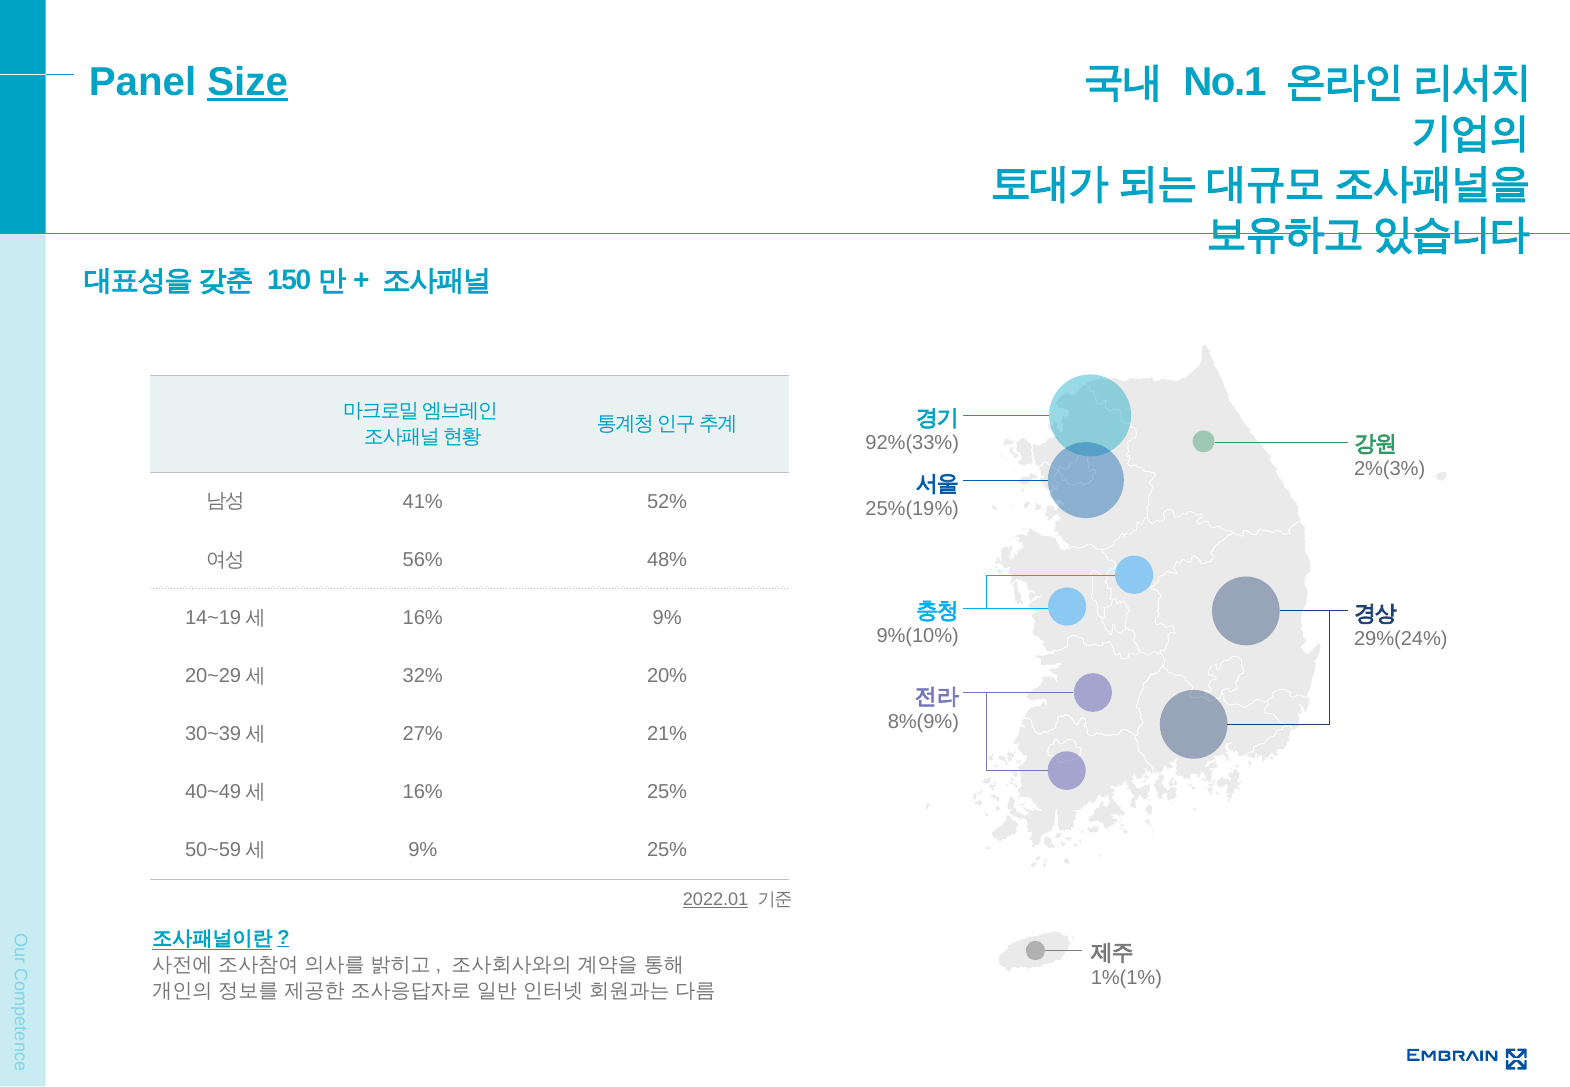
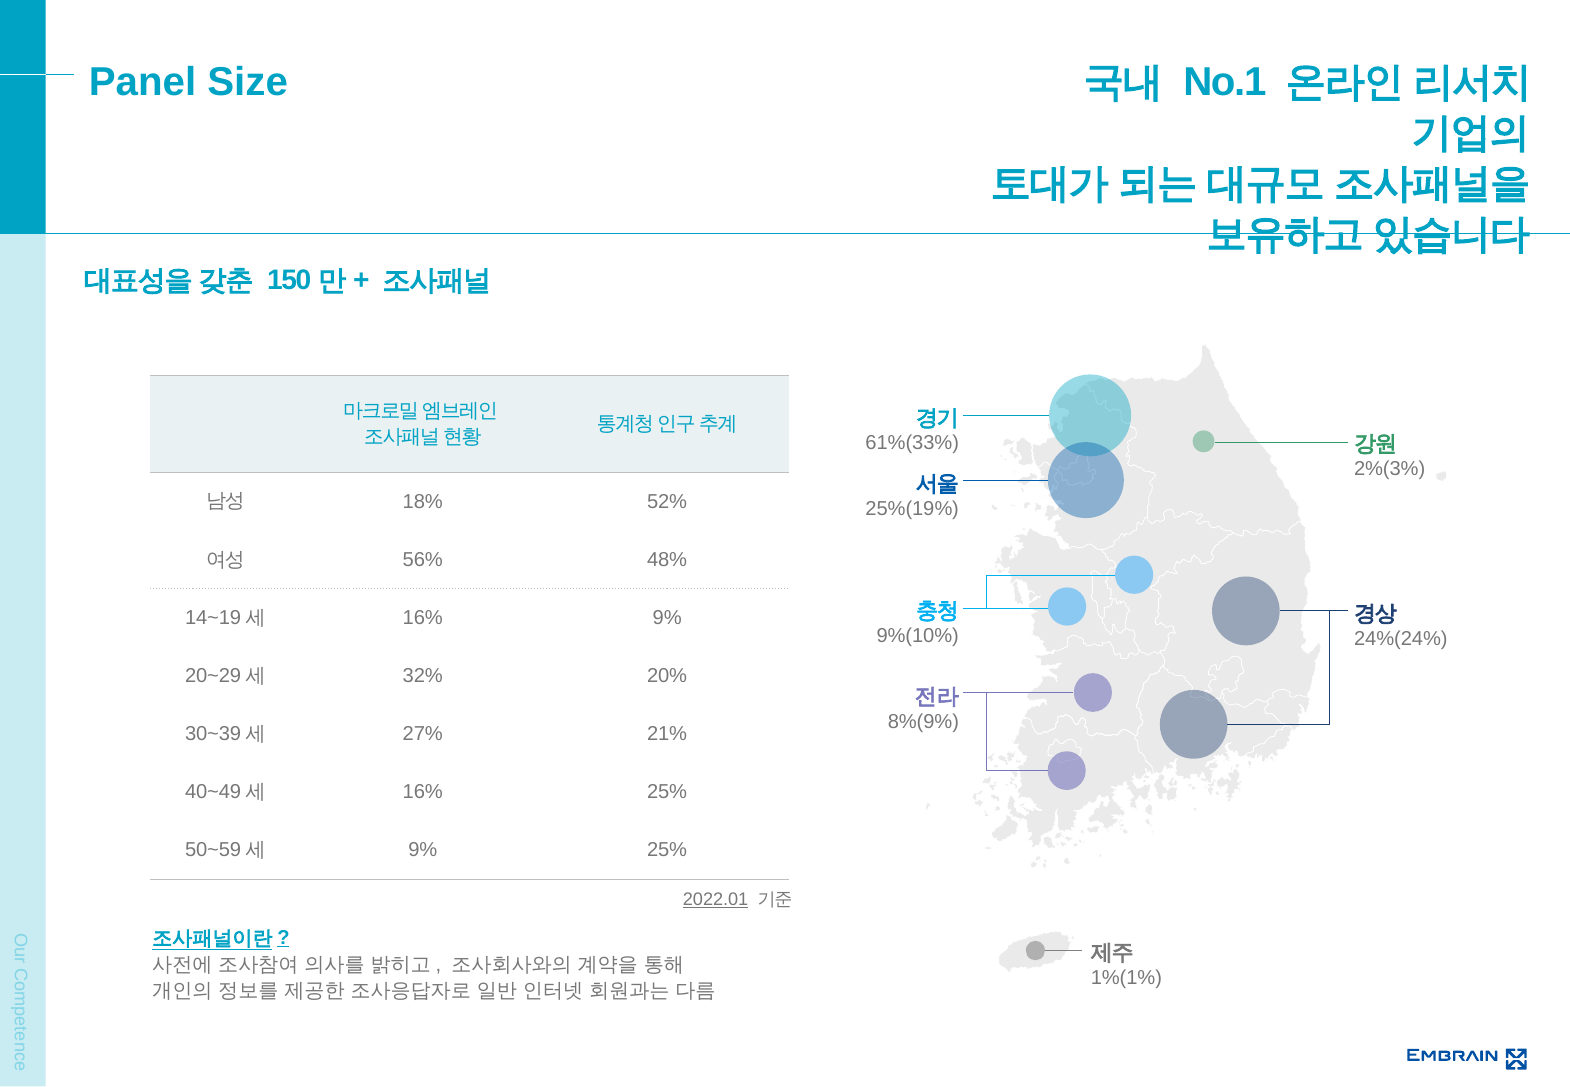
Size underline: present -> none (248, 82)
92%(33%: 92%(33% -> 61%(33% (912, 443)
41%: 41% -> 18% (423, 501)
29%(24%: 29%(24% -> 24%(24% (1401, 639)
